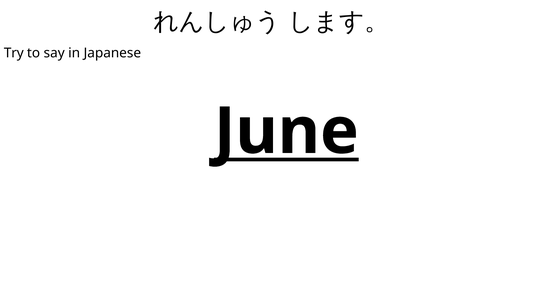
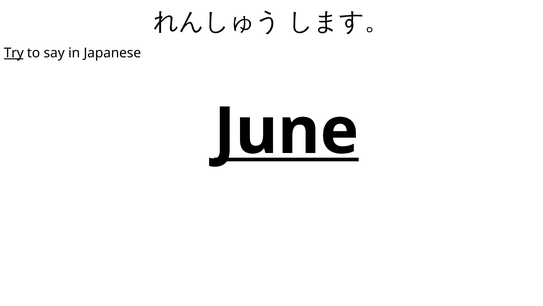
Try underline: none -> present (14, 53)
